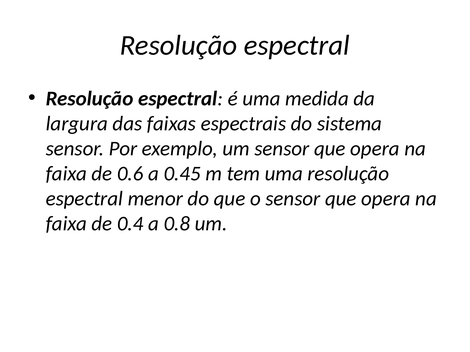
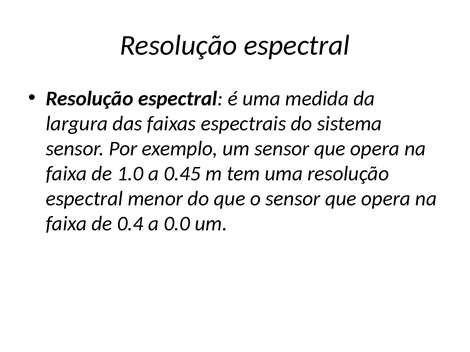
0.6: 0.6 -> 1.0 (130, 174)
0.8: 0.8 -> 0.0 (177, 224)
